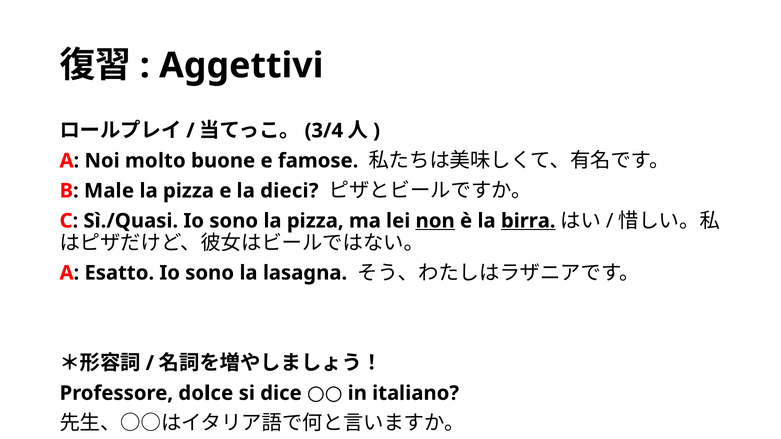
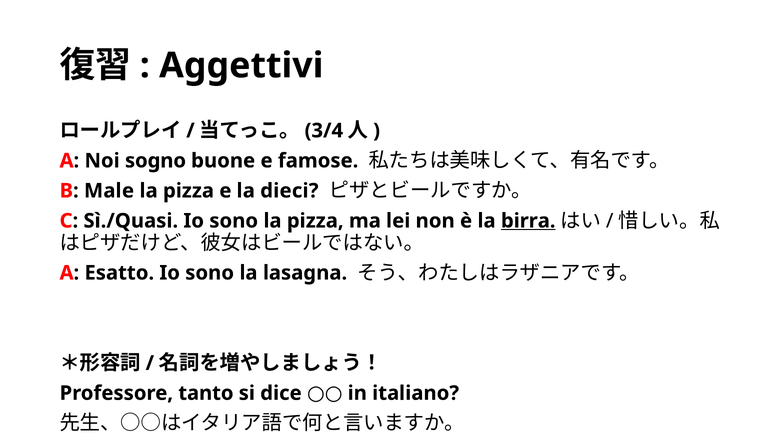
molto: molto -> sogno (155, 161)
non underline: present -> none (435, 221)
dolce: dolce -> tanto (206, 393)
